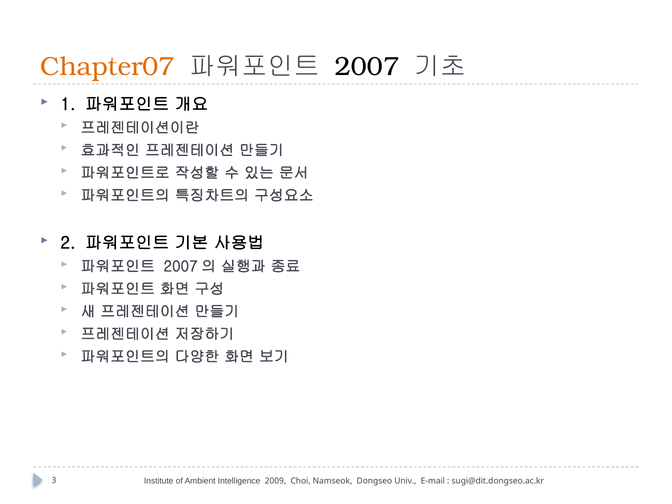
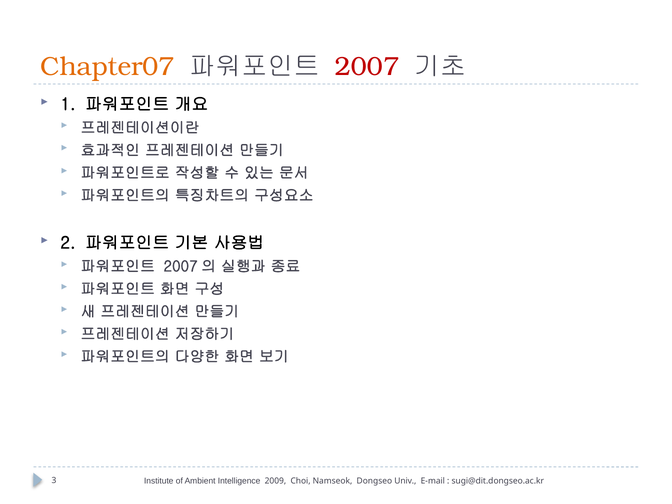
2007 colour: black -> red (367, 67)
